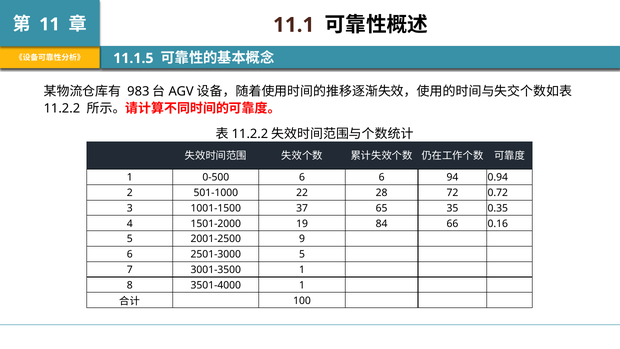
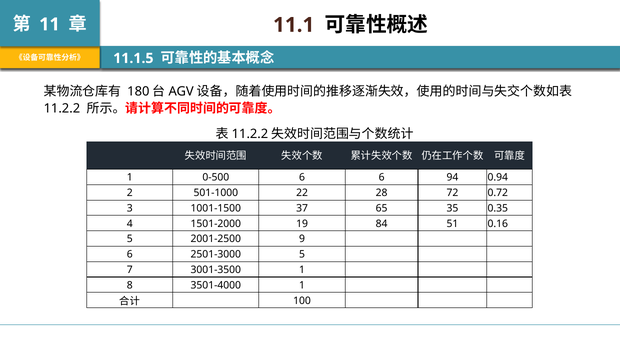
983: 983 -> 180 (138, 92)
66: 66 -> 51 (452, 224)
